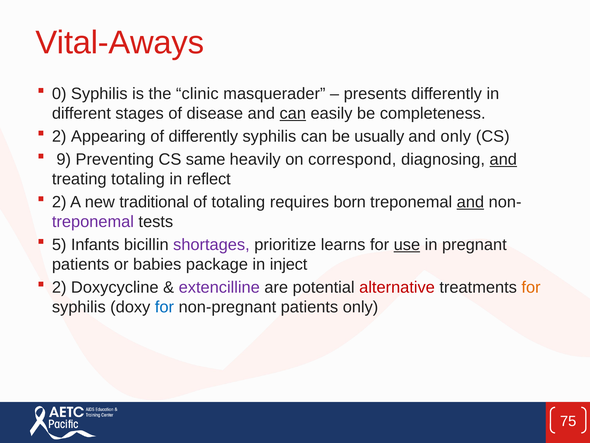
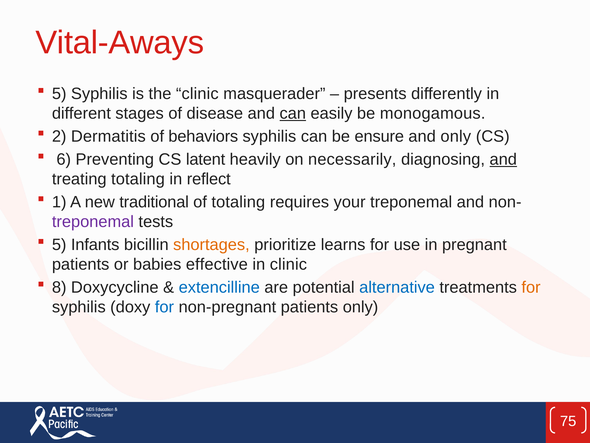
0: 0 -> 5 (59, 94)
completeness: completeness -> monogamous (433, 113)
Appearing: Appearing -> Dermatitis (108, 136)
of differently: differently -> behaviors (203, 136)
usually: usually -> ensure (379, 136)
9: 9 -> 6 (64, 159)
same: same -> latent (206, 159)
correspond: correspond -> necessarily (352, 159)
2: 2 -> 1 (59, 202)
born: born -> your (350, 202)
and underline: present -> none (470, 202)
shortages colour: purple -> orange (211, 245)
use underline: present -> none (407, 245)
package: package -> effective (217, 264)
in inject: inject -> clinic (288, 264)
2: 2 -> 8 (59, 287)
extencilline colour: purple -> blue (219, 287)
alternative colour: red -> blue (397, 287)
